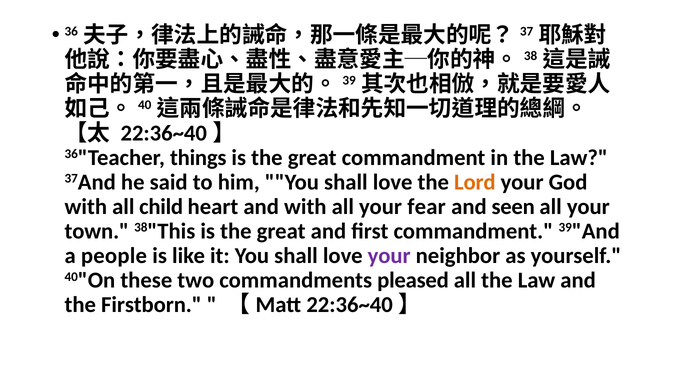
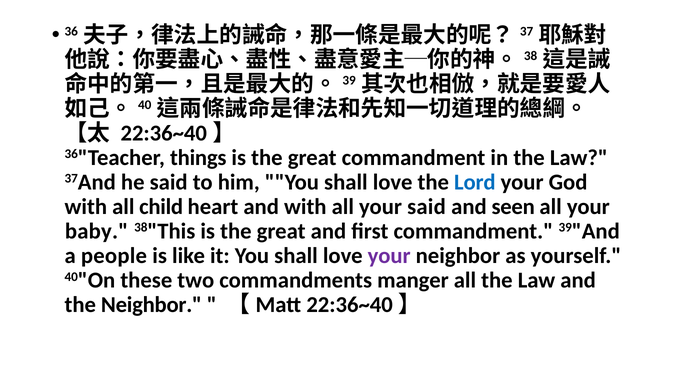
Lord colour: orange -> blue (475, 182)
your fear: fear -> said (426, 206)
town: town -> baby (97, 231)
pleased: pleased -> manger (413, 280)
the Firstborn: Firstborn -> Neighbor (152, 304)
